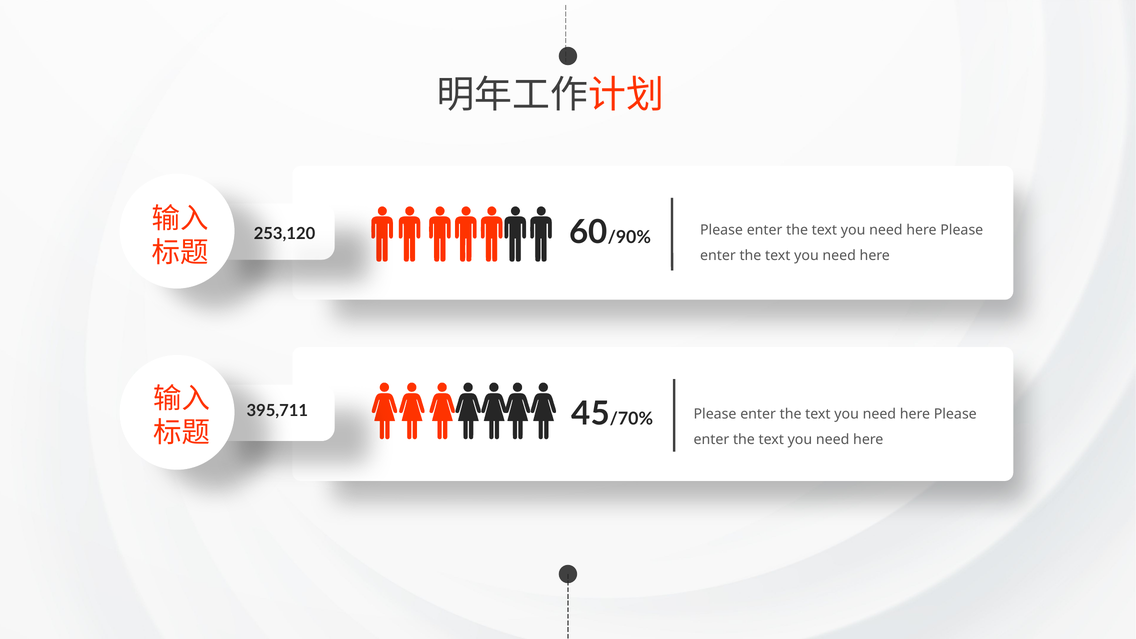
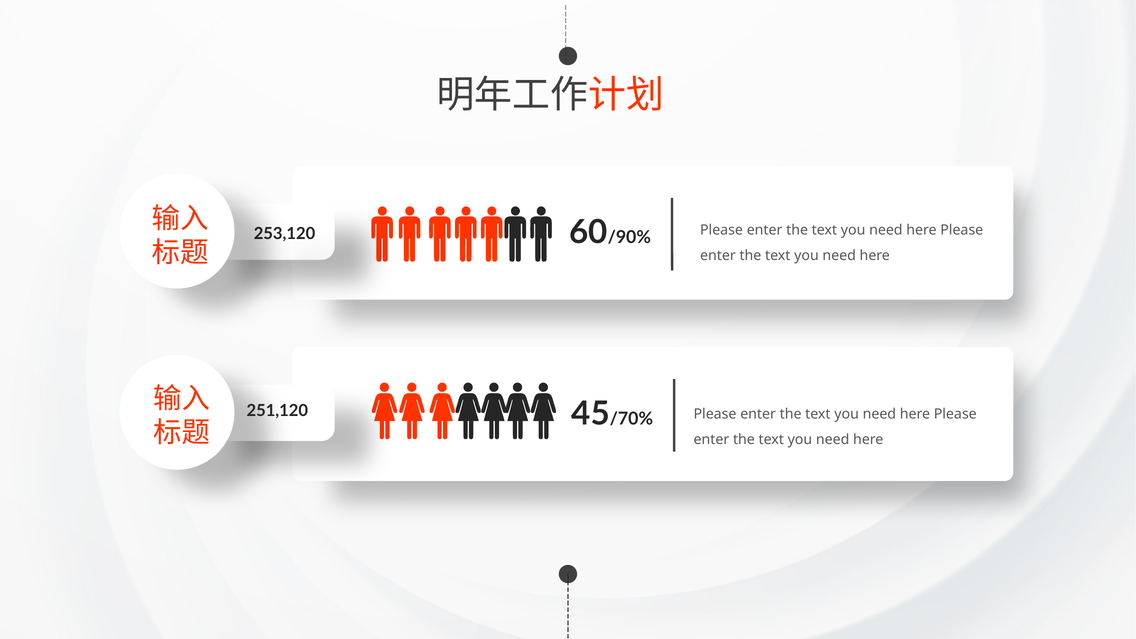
395,711: 395,711 -> 251,120 (277, 411)
